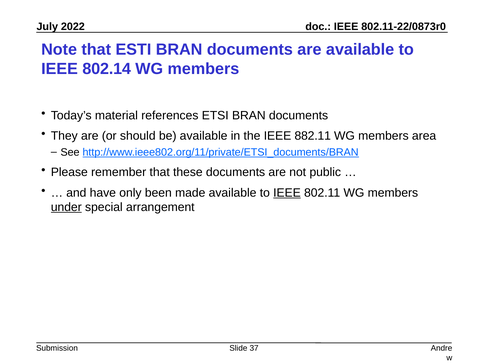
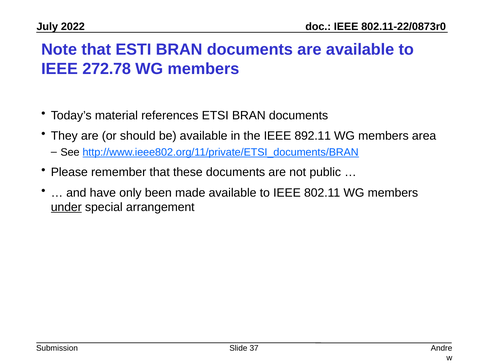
802.14: 802.14 -> 272.78 (107, 69)
882.11: 882.11 -> 892.11 (313, 136)
IEEE underline: present -> none (287, 193)
